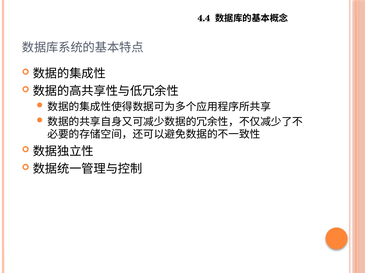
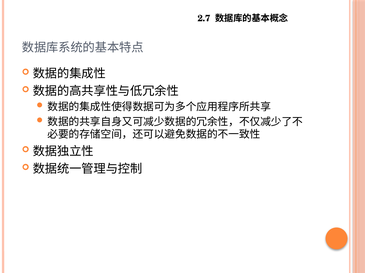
4.4: 4.4 -> 2.7 (204, 18)
